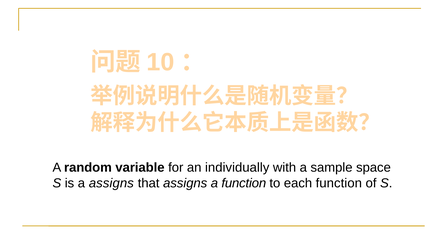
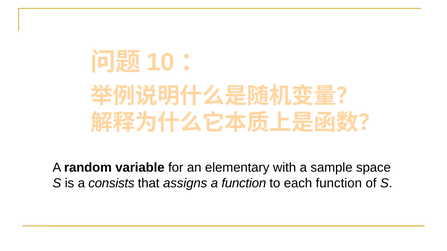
individually: individually -> elementary (237, 168)
a assigns: assigns -> consists (111, 183)
